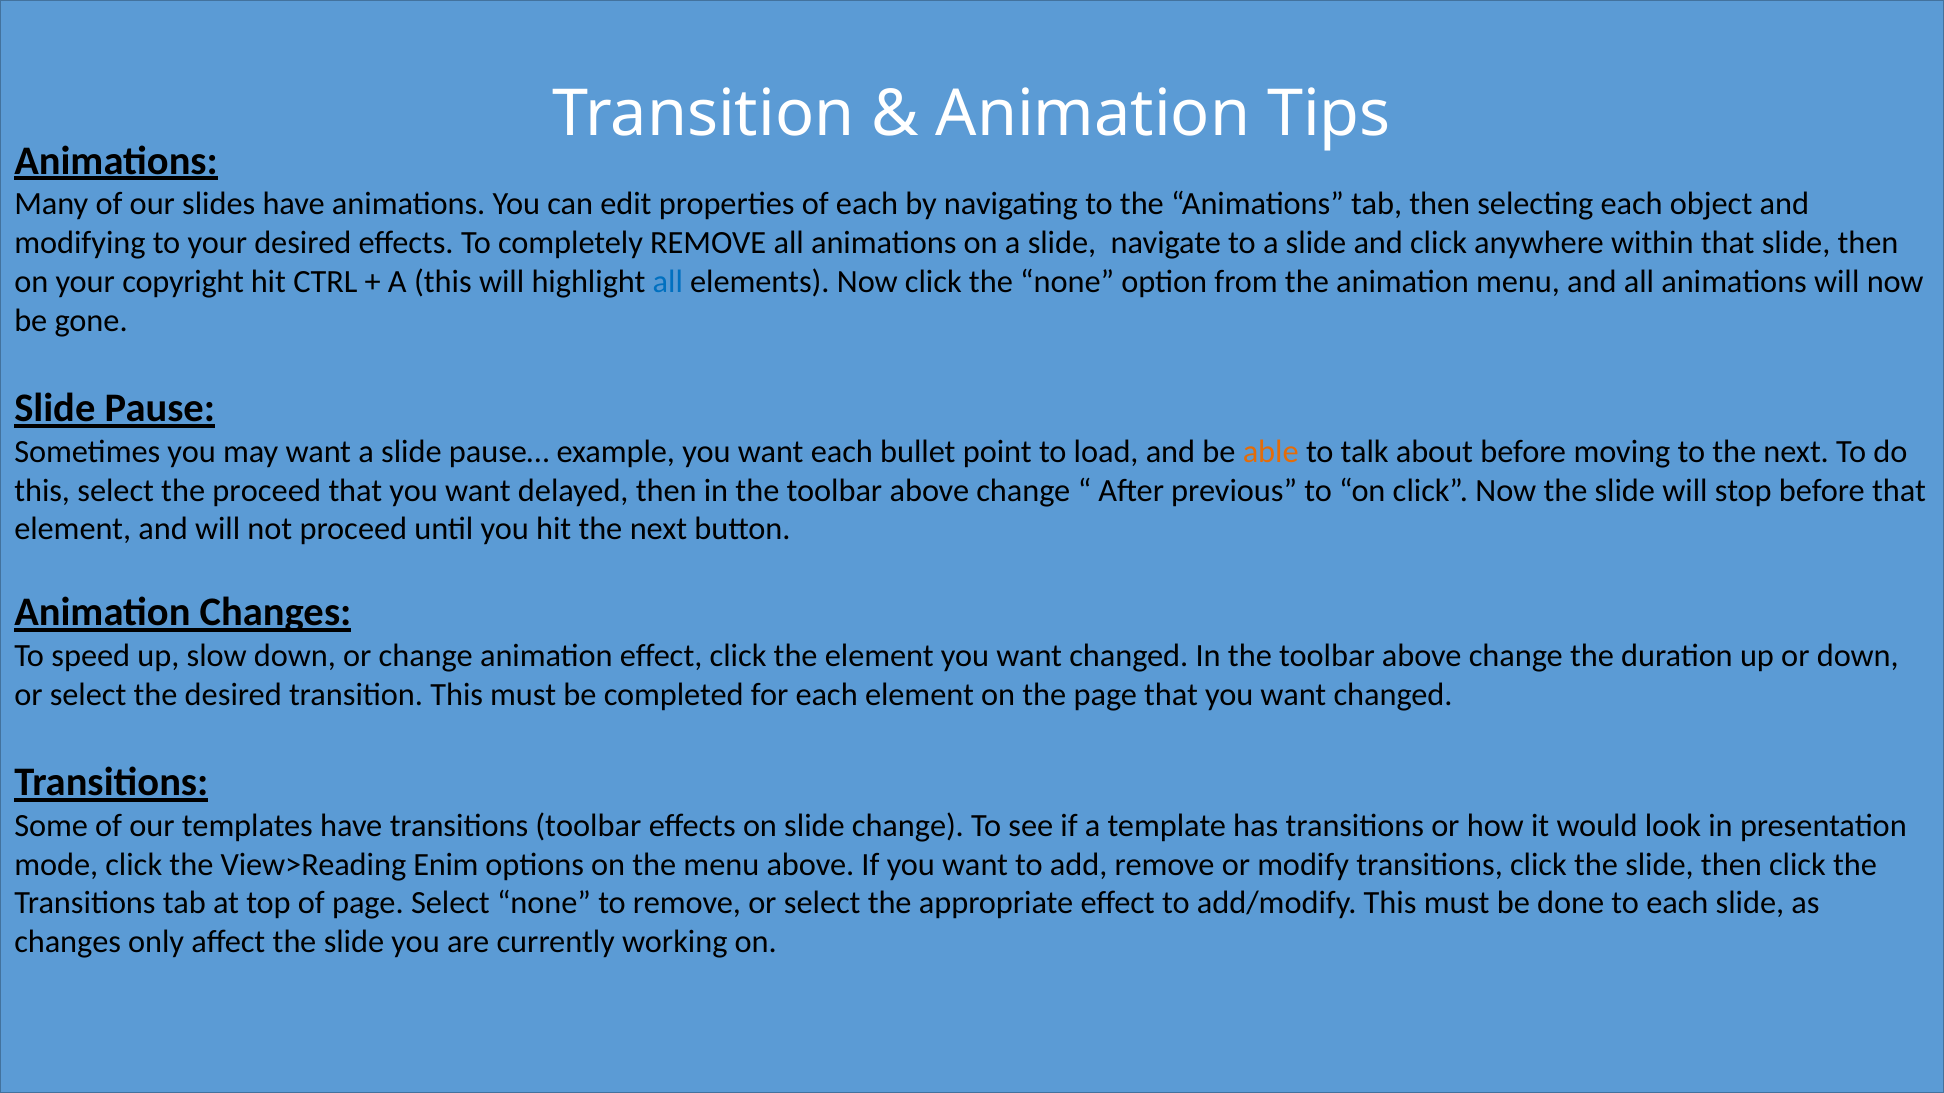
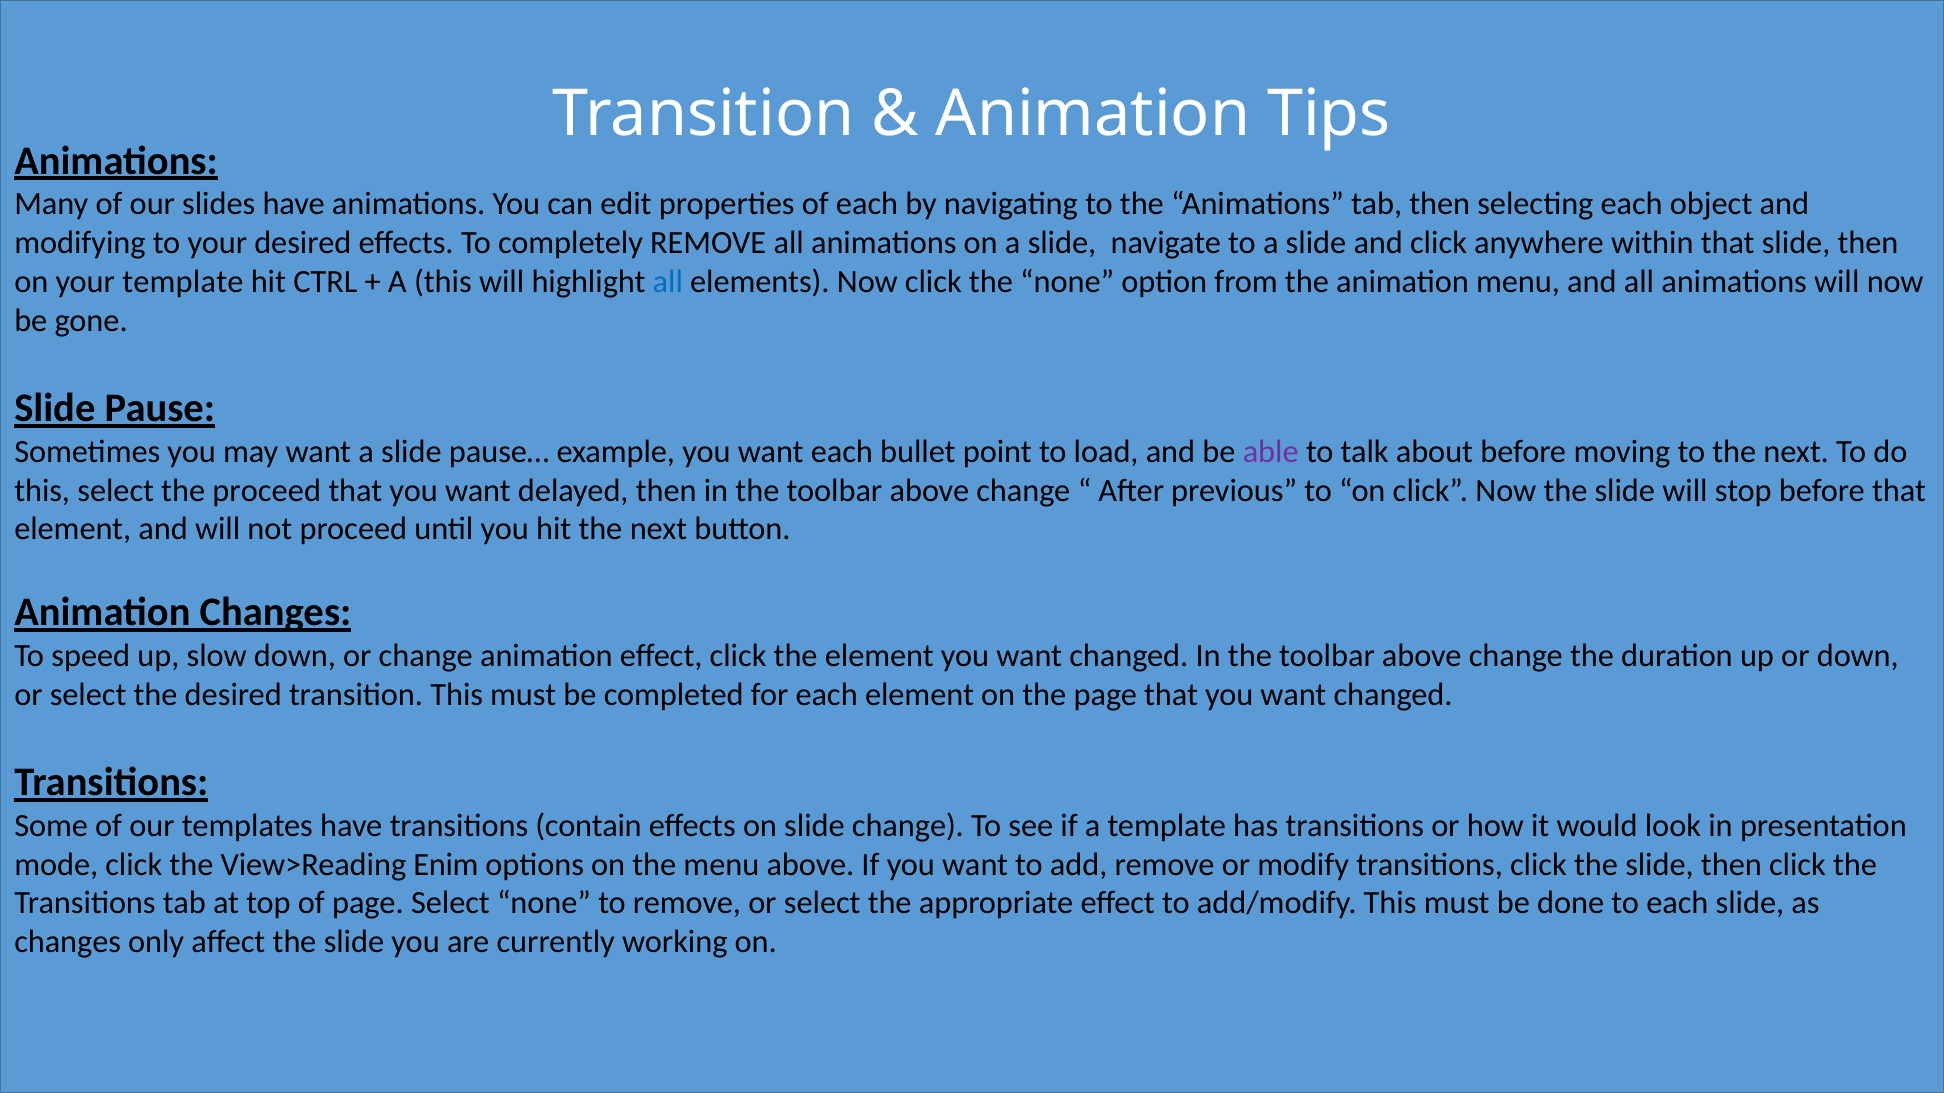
your copyright: copyright -> template (183, 282)
able colour: orange -> purple (1271, 452)
transitions toolbar: toolbar -> contain (589, 826)
